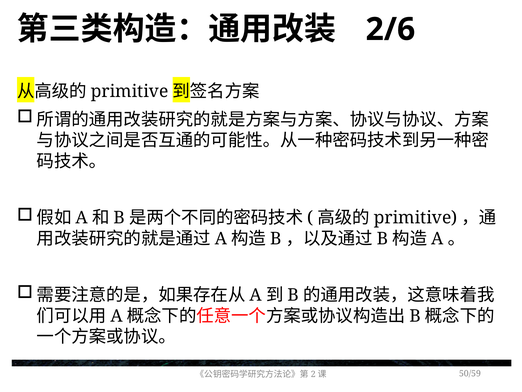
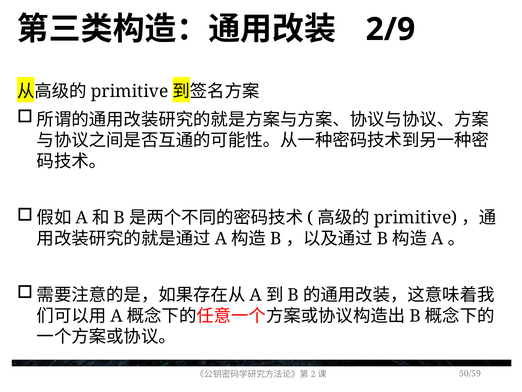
2/6: 2/6 -> 2/9 (390, 29)
